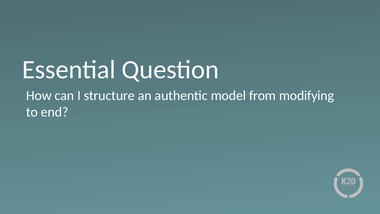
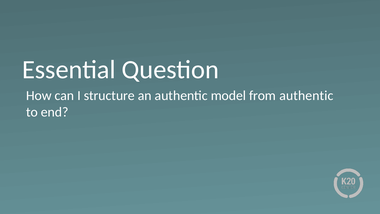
from modifying: modifying -> authentic (306, 96)
